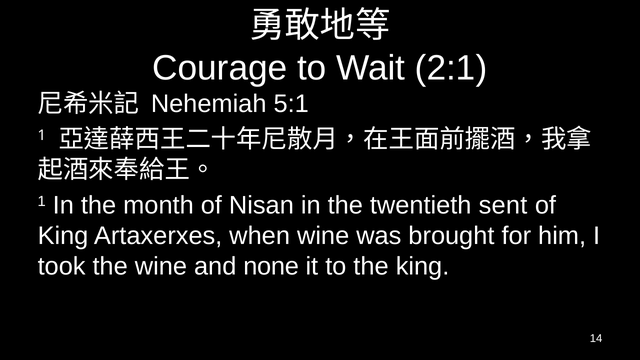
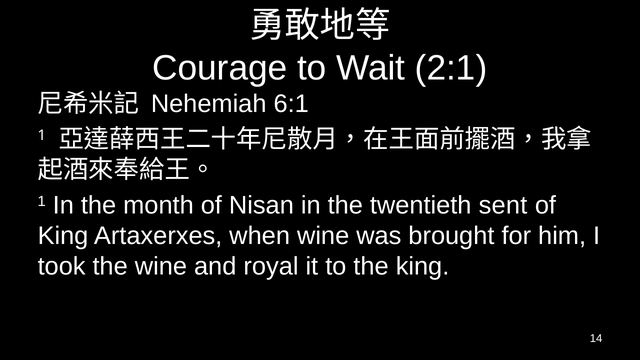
5:1: 5:1 -> 6:1 (291, 104)
none: none -> royal (271, 266)
